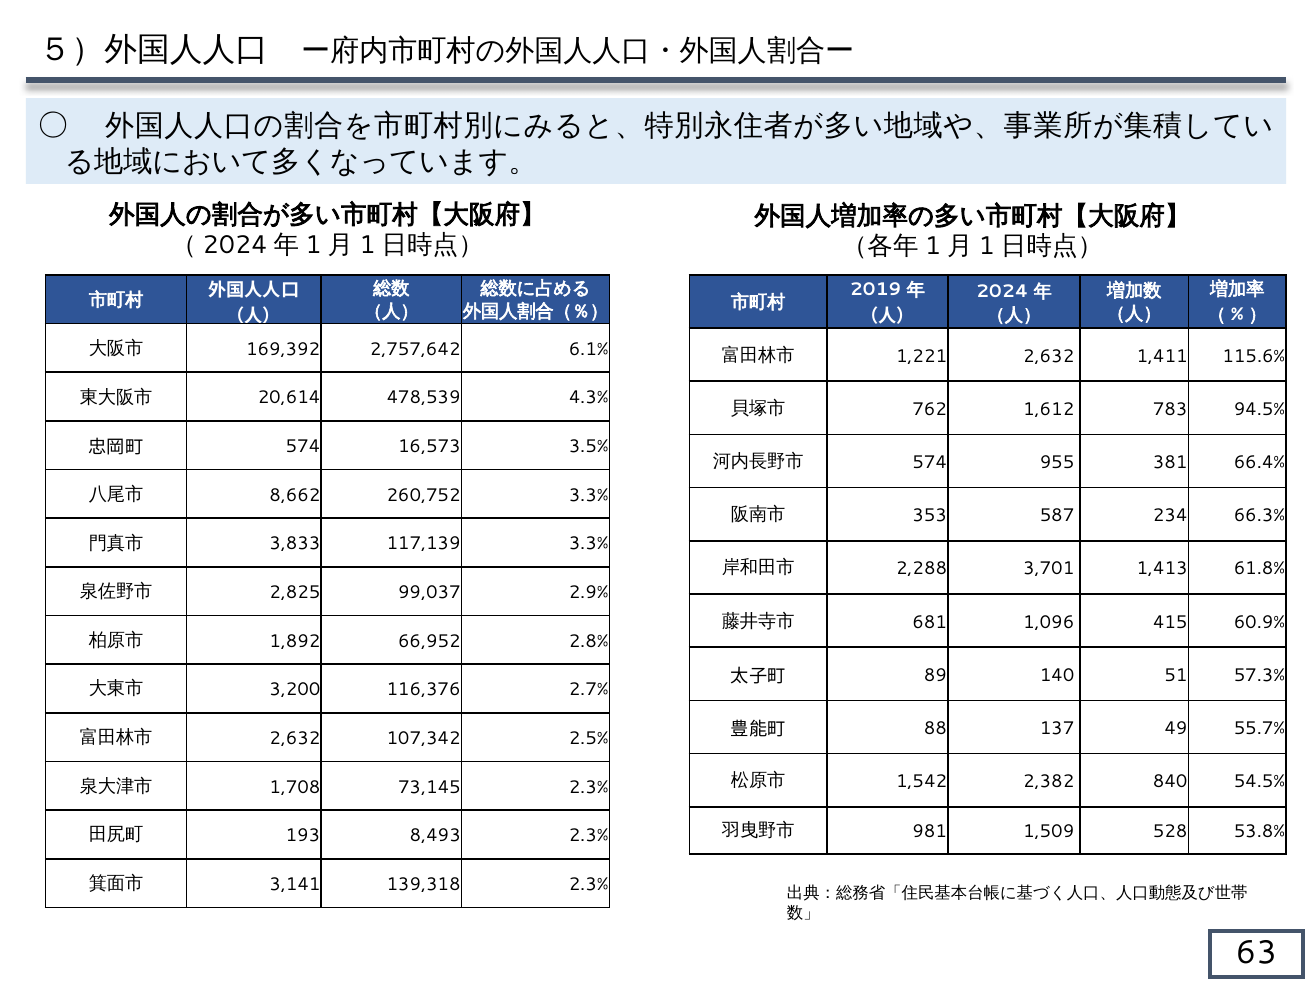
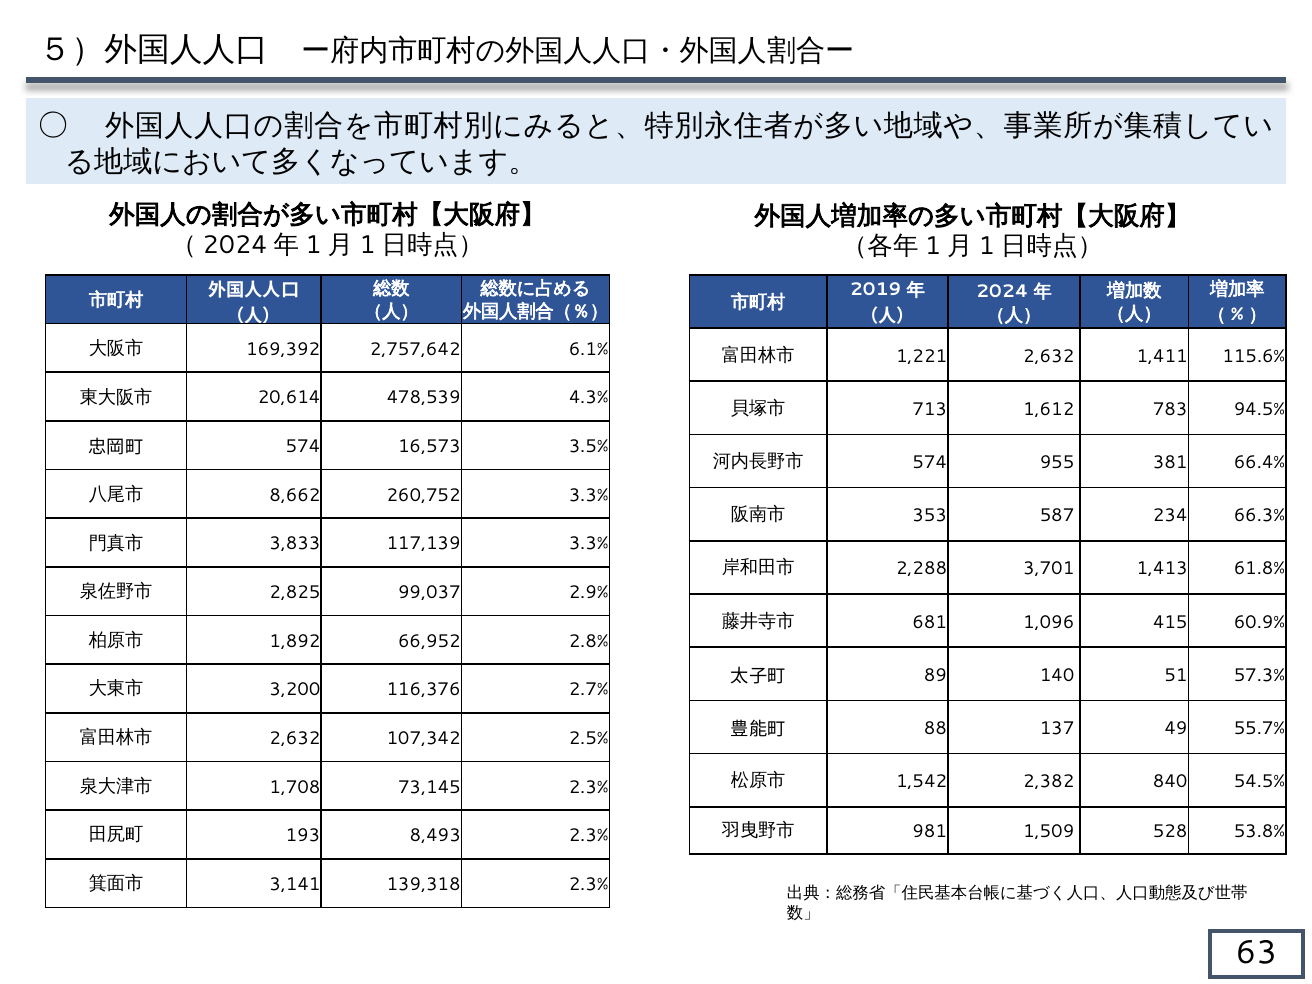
762: 762 -> 713 (930, 409)
